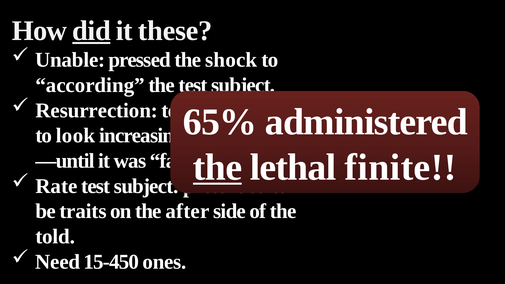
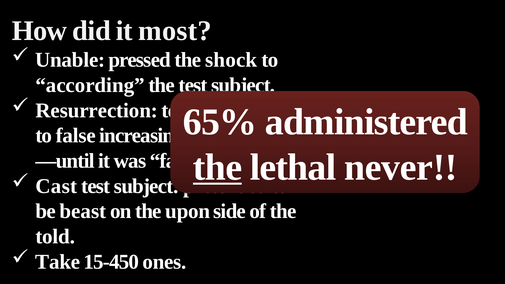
did underline: present -> none (92, 31)
these: these -> most (175, 31)
look: look -> false (76, 136)
finite: finite -> never (401, 167)
Rate: Rate -> Cast (56, 186)
traits: traits -> beast (83, 211)
after: after -> upon (188, 211)
Need: Need -> Take (58, 262)
